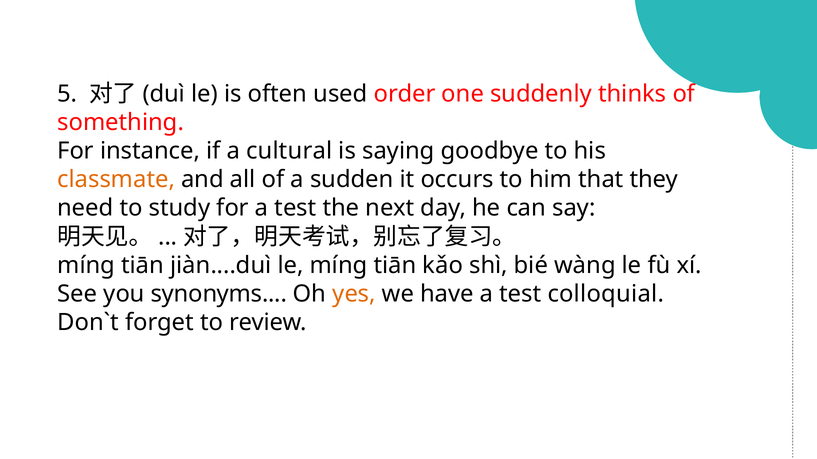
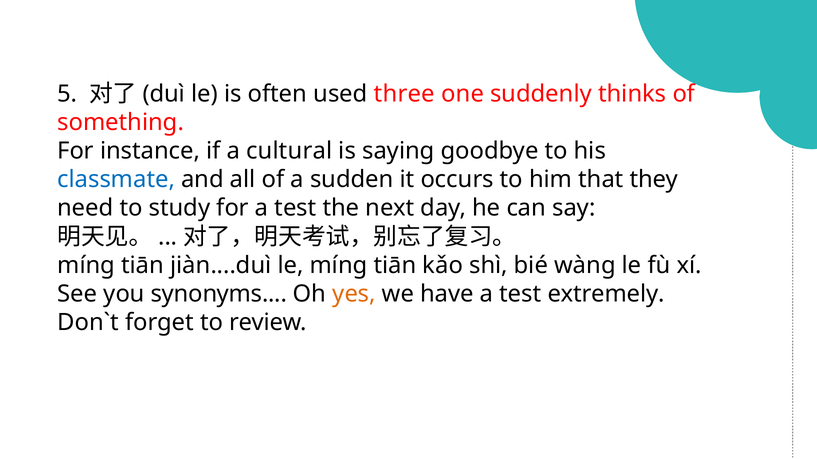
order: order -> three (404, 94)
classmate colour: orange -> blue (116, 180)
colloquial: colloquial -> extremely (606, 294)
